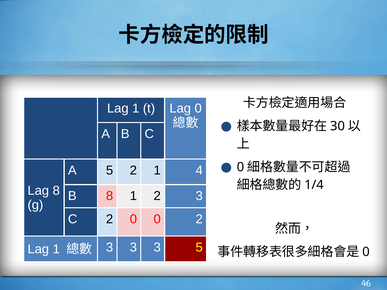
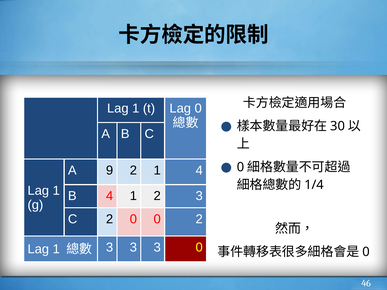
A 5: 5 -> 9 (110, 170)
8: 8 -> 1 (56, 191)
B 8: 8 -> 4 (110, 196)
3 5: 5 -> 0 (199, 248)
